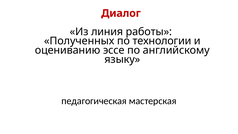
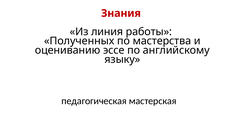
Диалог: Диалог -> Знания (121, 13)
технологии: технологии -> мастерства (162, 41)
